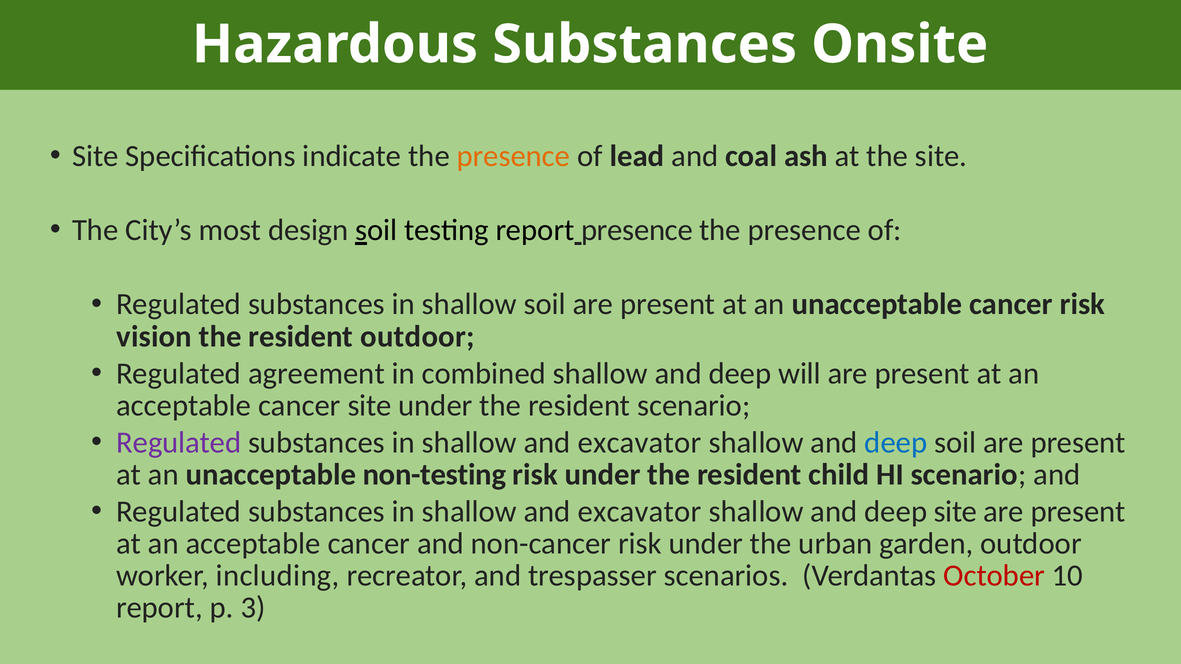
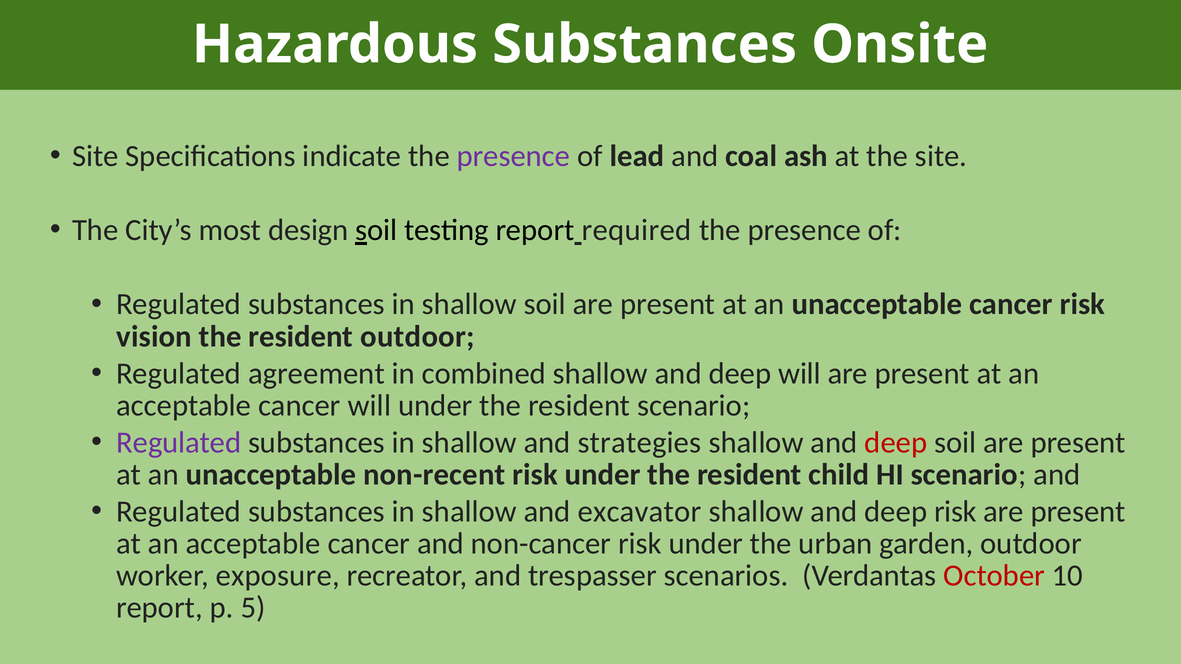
presence colour: orange -> purple (513, 156)
report presence: presence -> required (637, 230)
cancer site: site -> will (369, 406)
excavator: excavator -> strategies (639, 443)
deep colour: blue -> red (896, 443)
non-testing: non-testing -> non-recent (434, 475)
deep site: site -> risk (955, 512)
including: including -> exposure (278, 576)
3: 3 -> 5 (253, 608)
